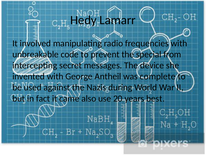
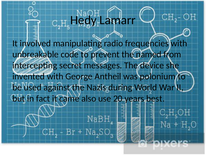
special: special -> named (149, 54)
complete: complete -> polonium (158, 76)
